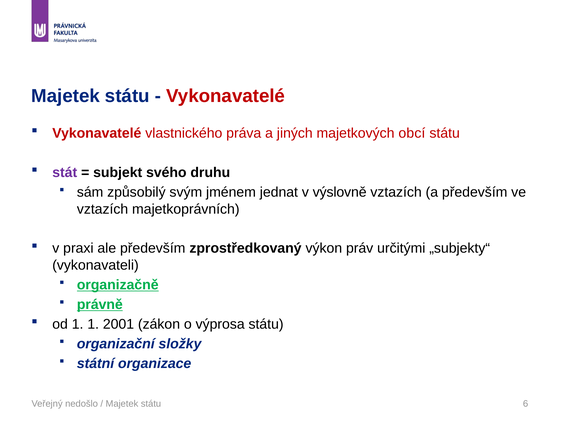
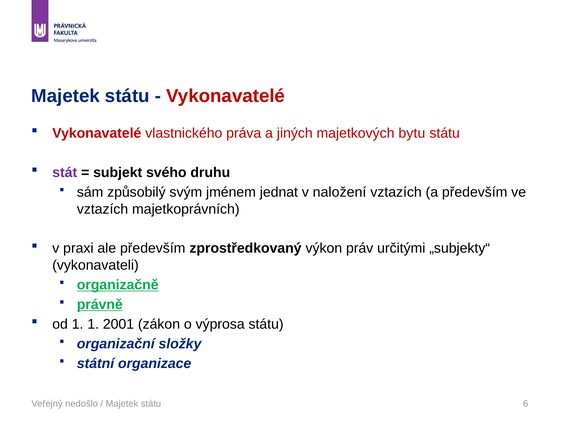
obcí: obcí -> bytu (412, 133)
výslovně: výslovně -> naložení (340, 192)
